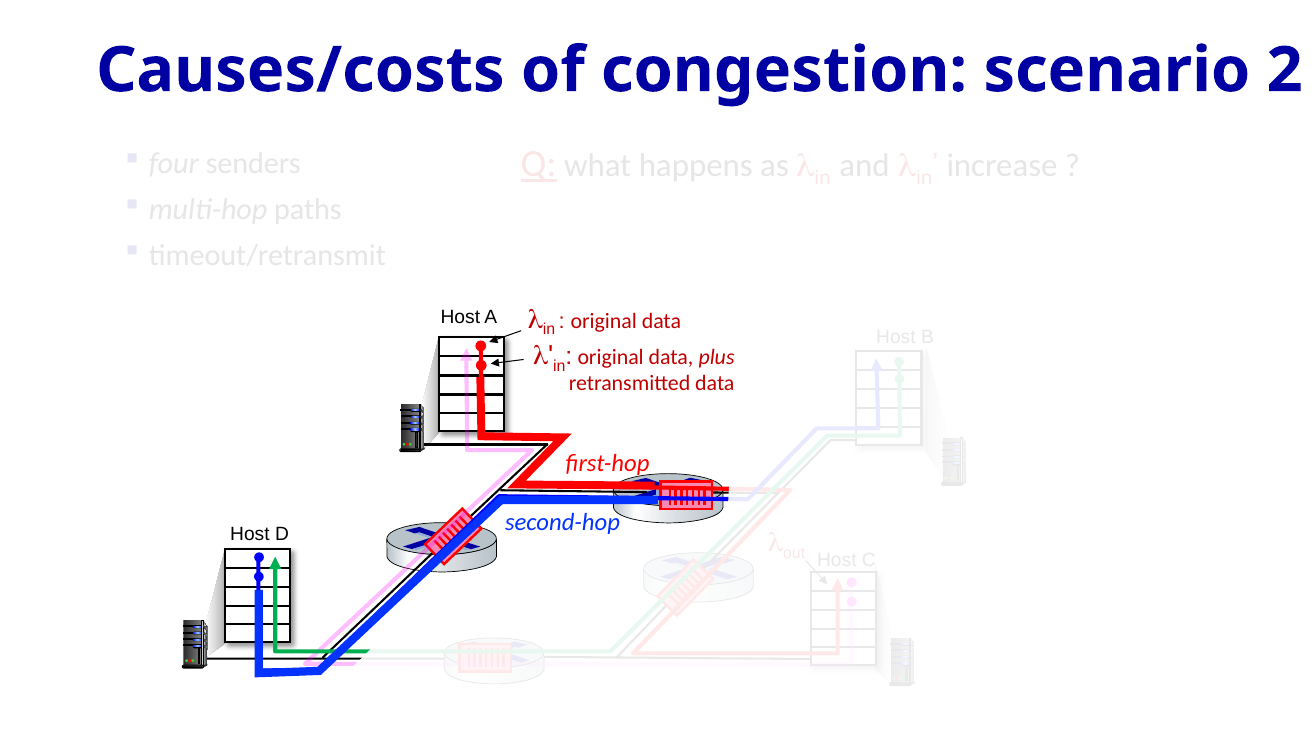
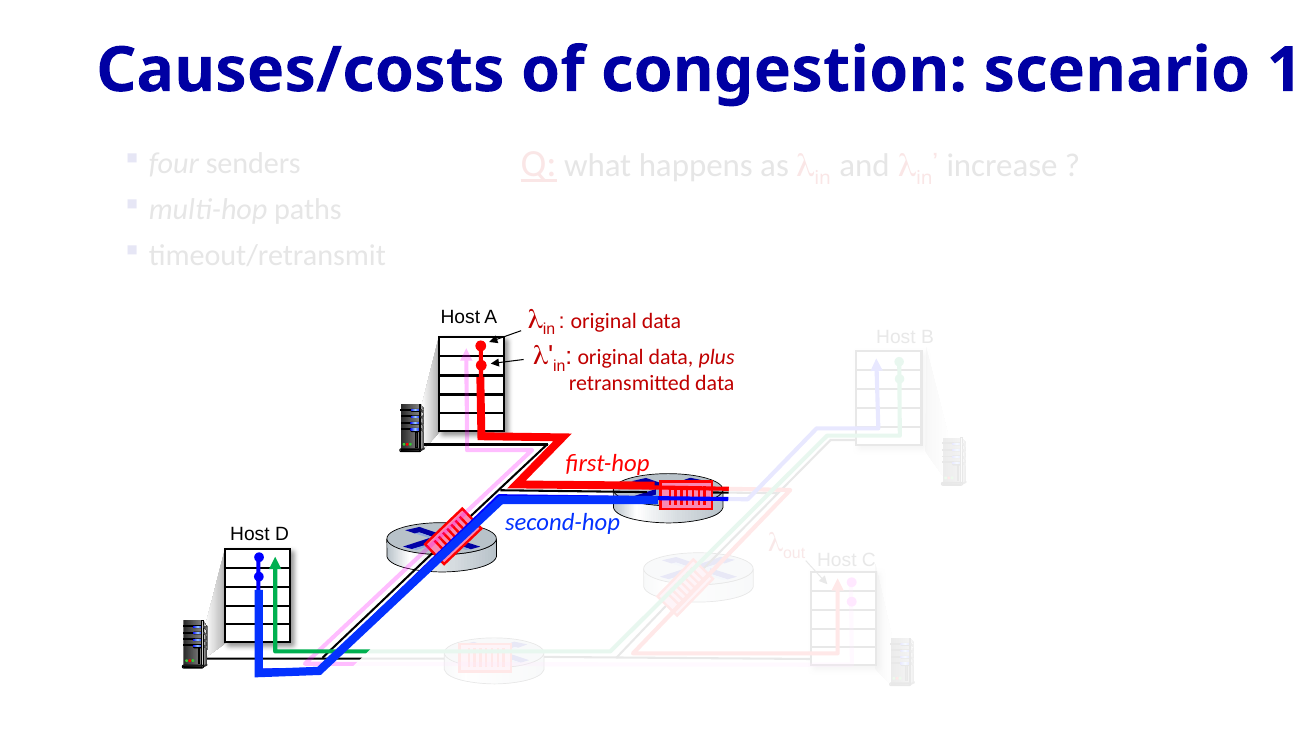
2: 2 -> 1 (1285, 70)
